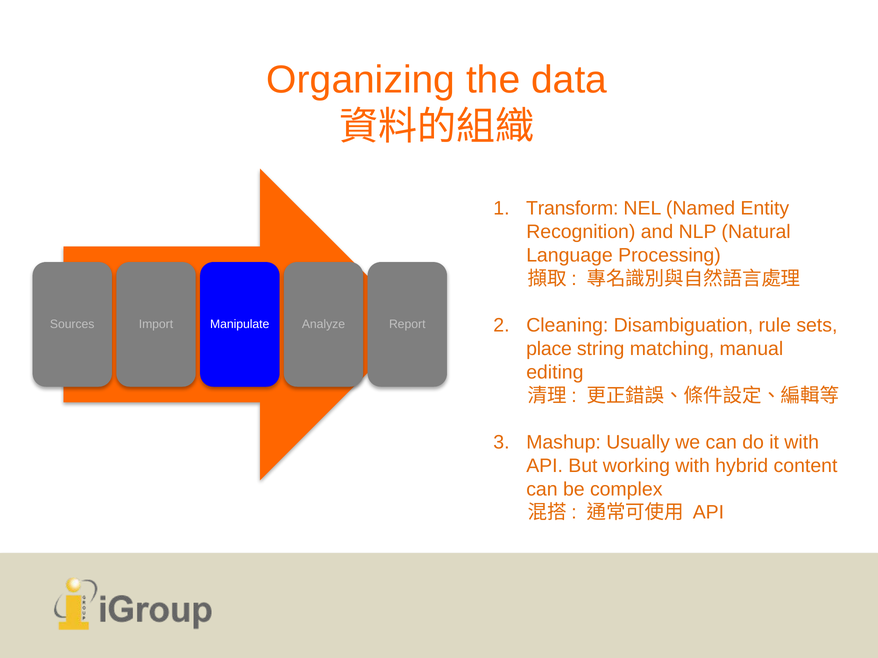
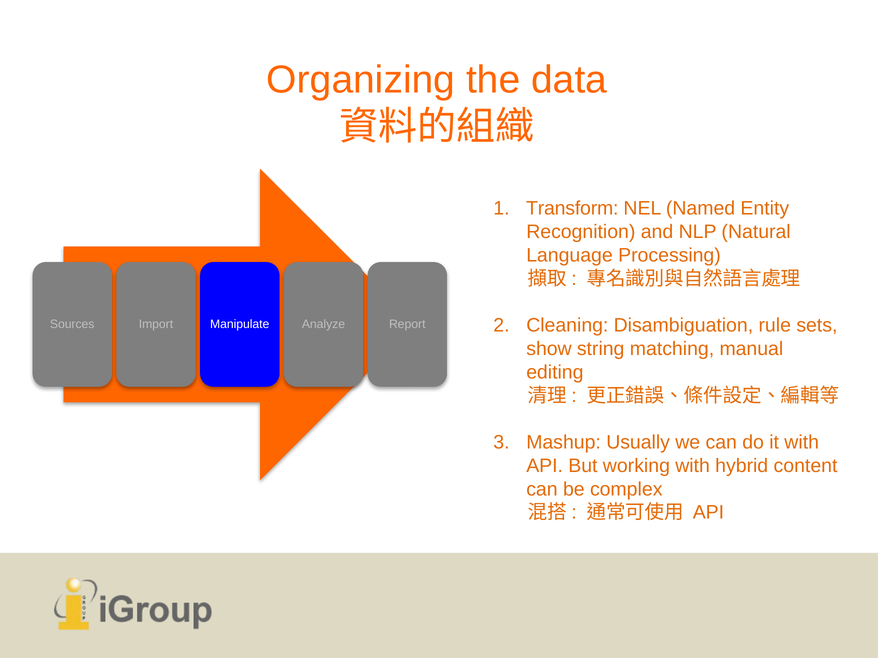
place: place -> show (549, 349)
